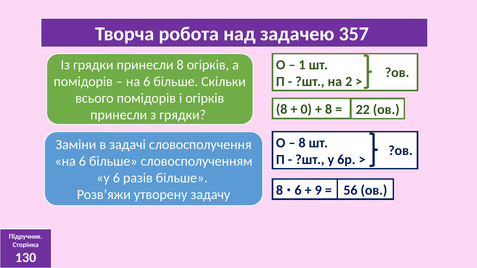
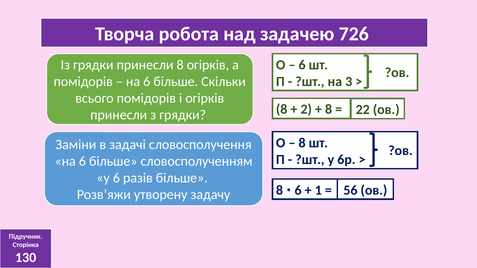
357: 357 -> 726 (354, 34)
1: 1 -> 6 (302, 65)
2: 2 -> 3 (349, 82)
0: 0 -> 2 (306, 109)
9: 9 -> 1 (318, 190)
